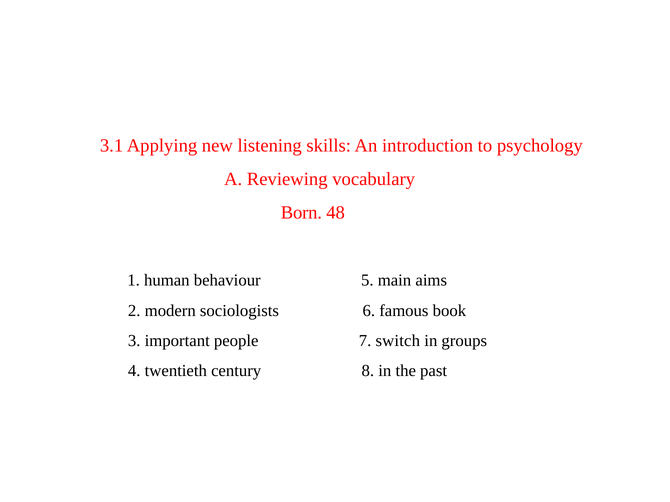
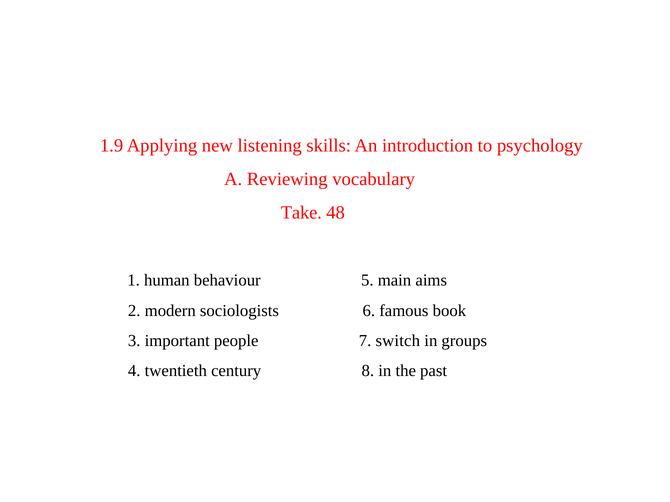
3.1: 3.1 -> 1.9 (112, 146)
Born: Born -> Take (301, 213)
